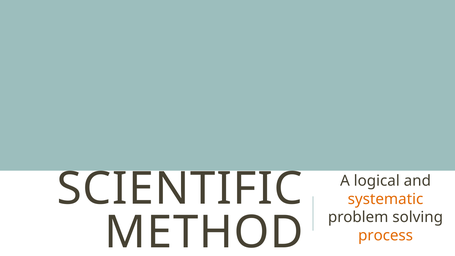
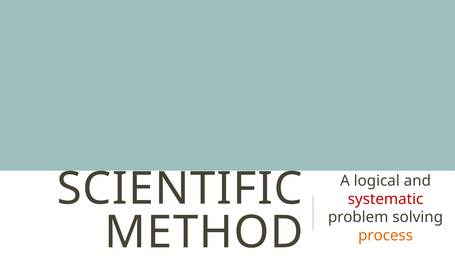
systematic colour: orange -> red (386, 199)
